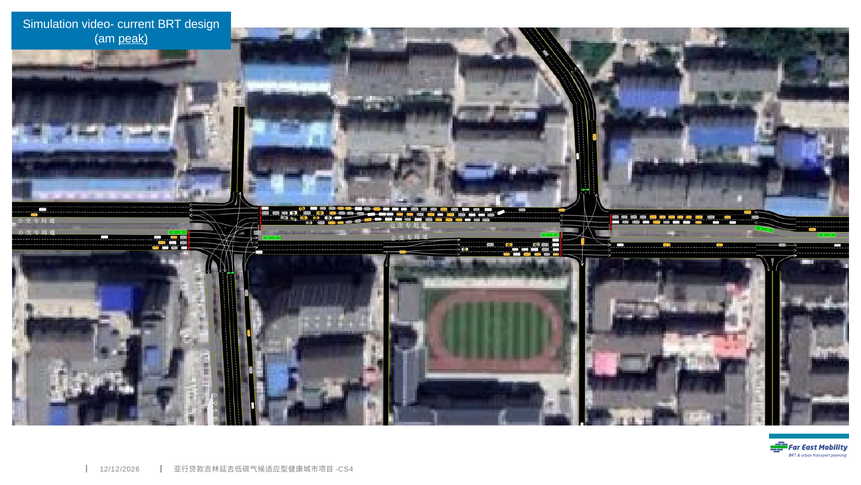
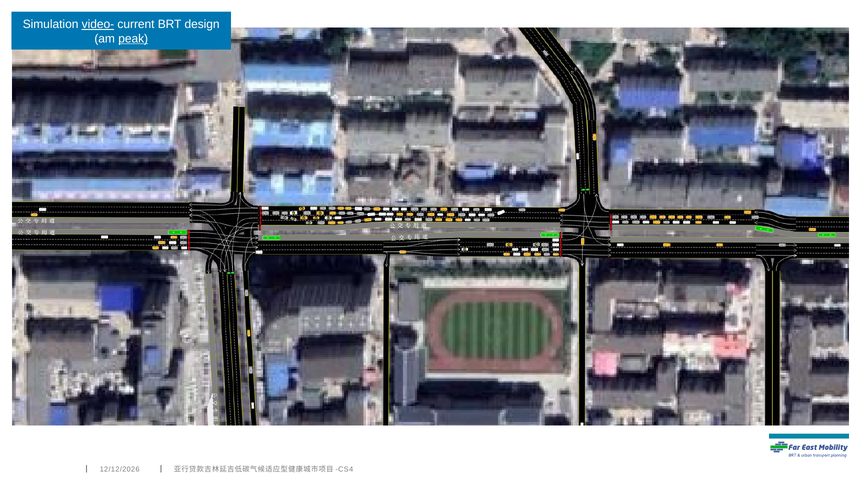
video- underline: none -> present (98, 24)
